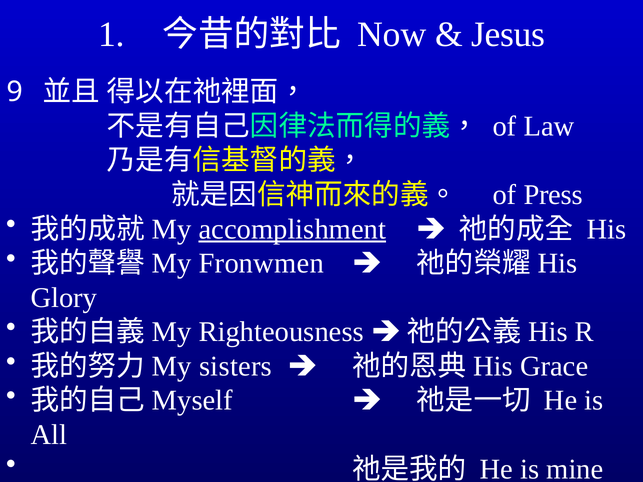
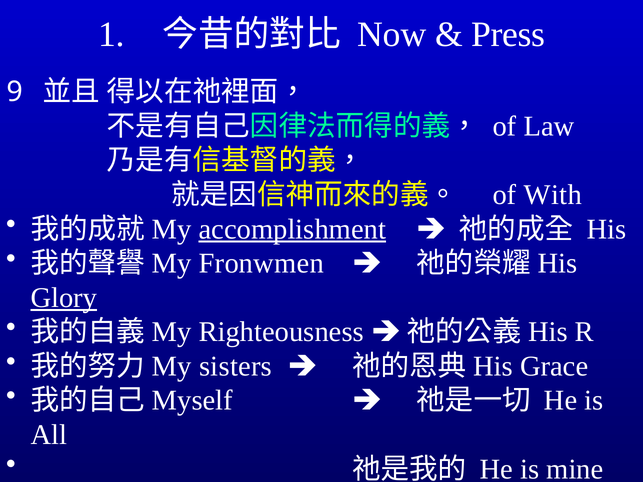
Jesus: Jesus -> Press (508, 35)
Press: Press -> With (553, 195)
Glory underline: none -> present (64, 298)
